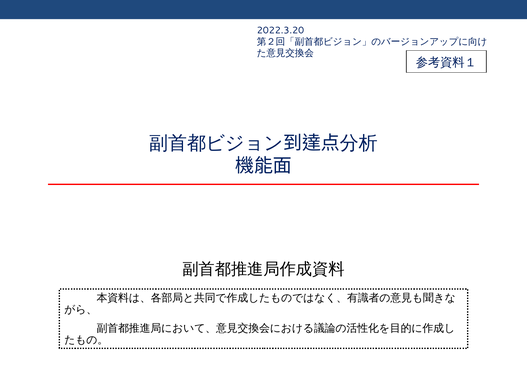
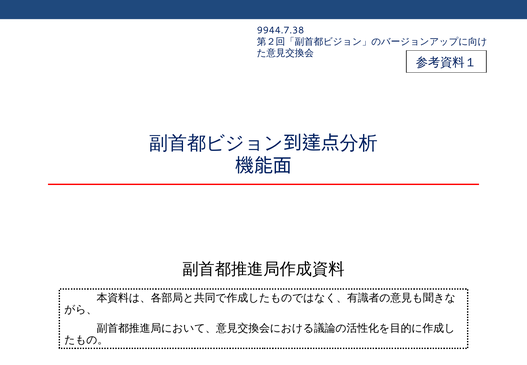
2022.3.20: 2022.3.20 -> 9944.7.38 (280, 30)
